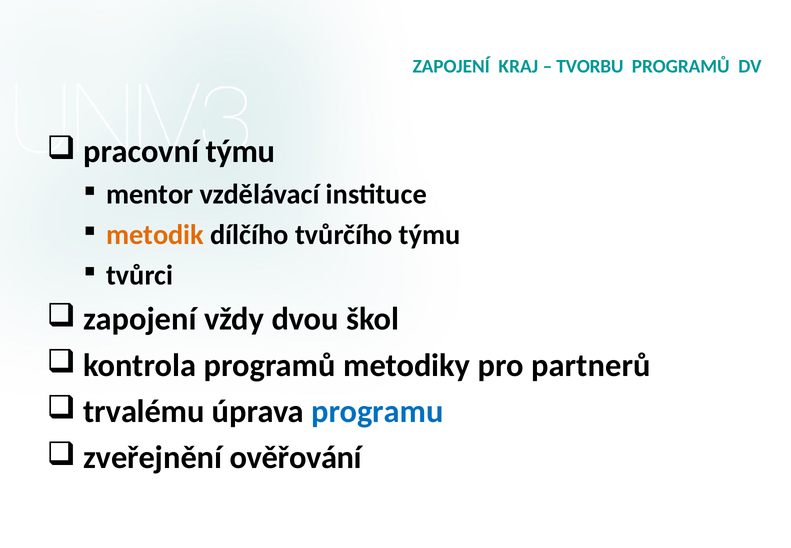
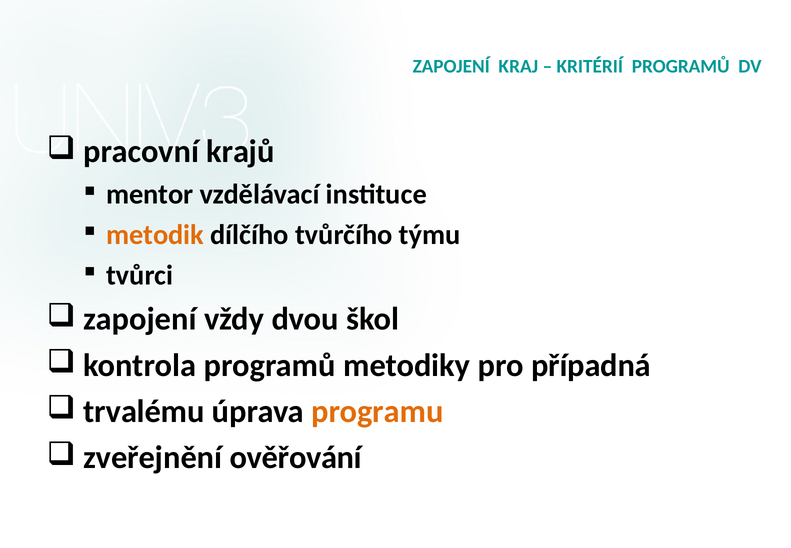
TVORBU: TVORBU -> KRITÉRIÍ (590, 66)
pracovní týmu: týmu -> krajů (240, 152)
partnerů: partnerů -> případná (591, 365)
programu colour: blue -> orange (377, 411)
